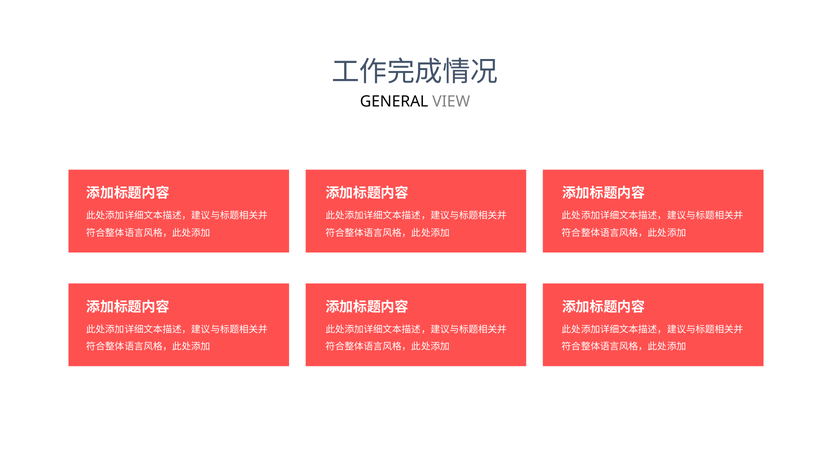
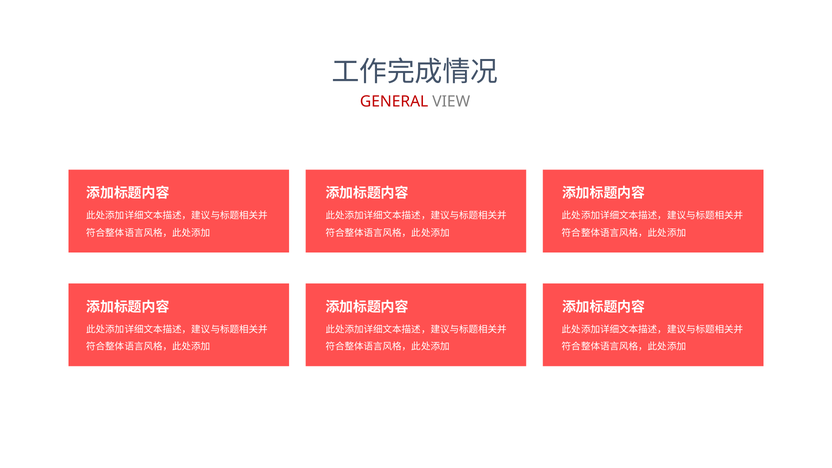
GENERAL colour: black -> red (394, 101)
